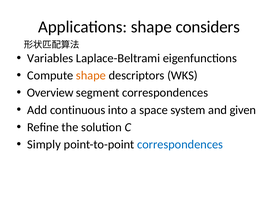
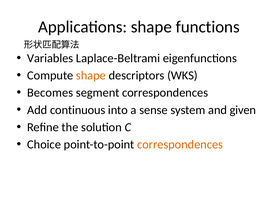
considers: considers -> functions (208, 27)
Overview: Overview -> Becomes (50, 93)
space: space -> sense (153, 110)
Simply: Simply -> Choice (44, 145)
correspondences colour: blue -> orange (180, 145)
